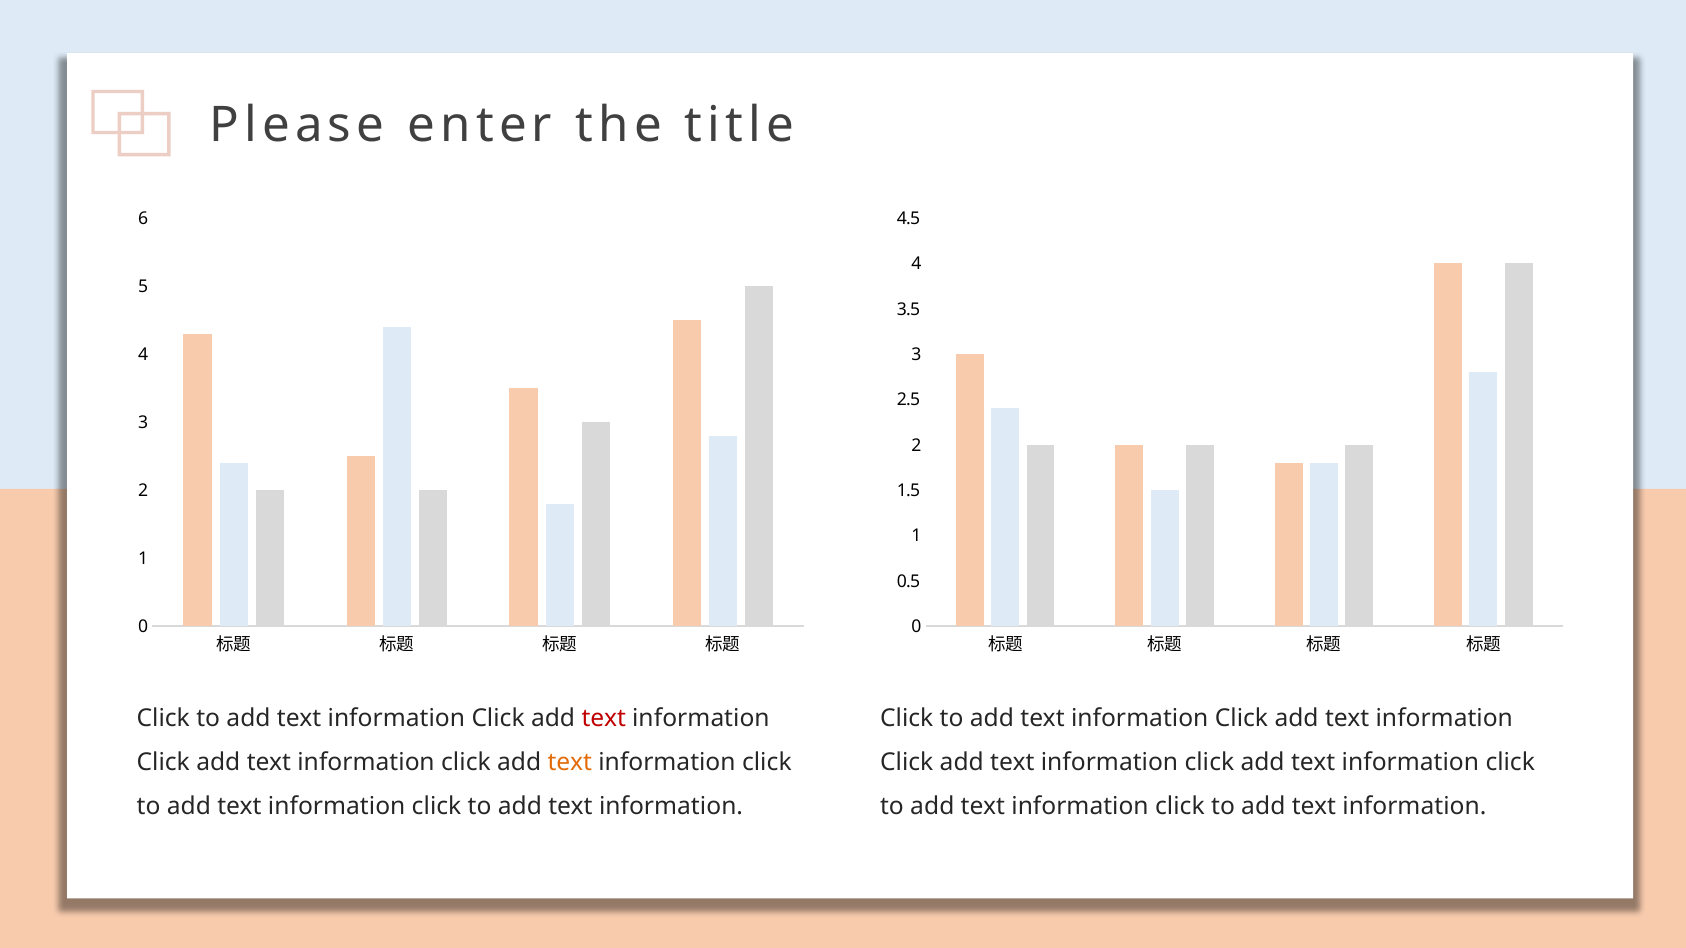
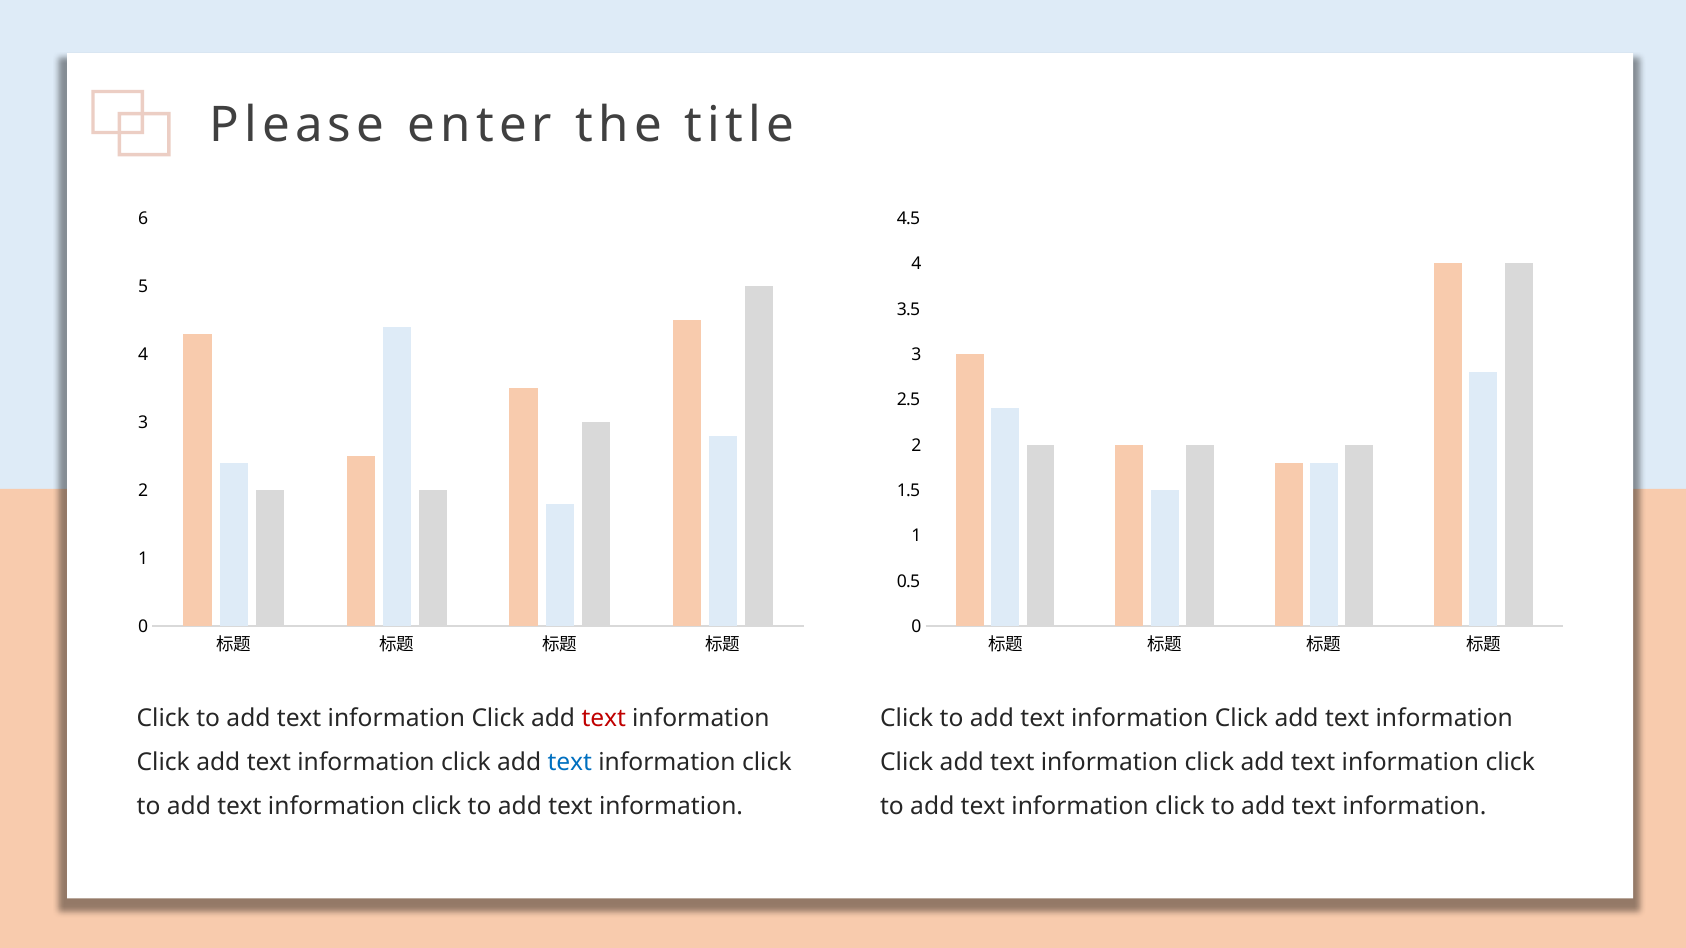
text colour: orange -> blue (570, 763)
